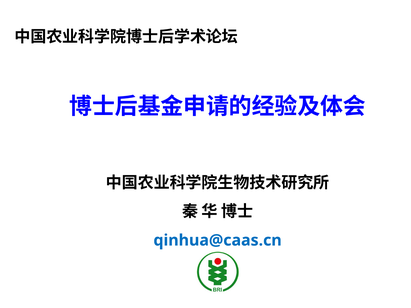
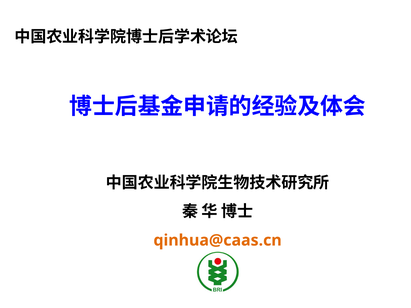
qinhua@caas.cn colour: blue -> orange (218, 240)
